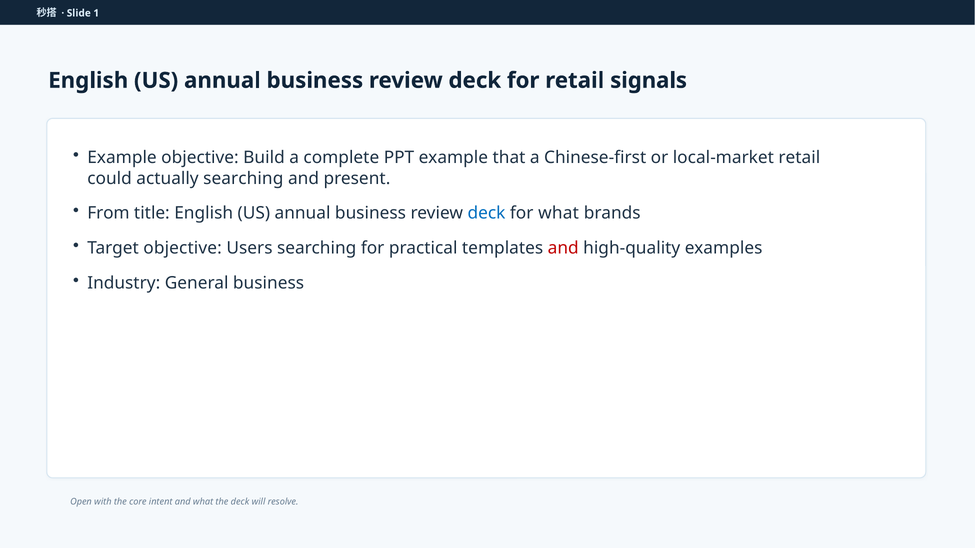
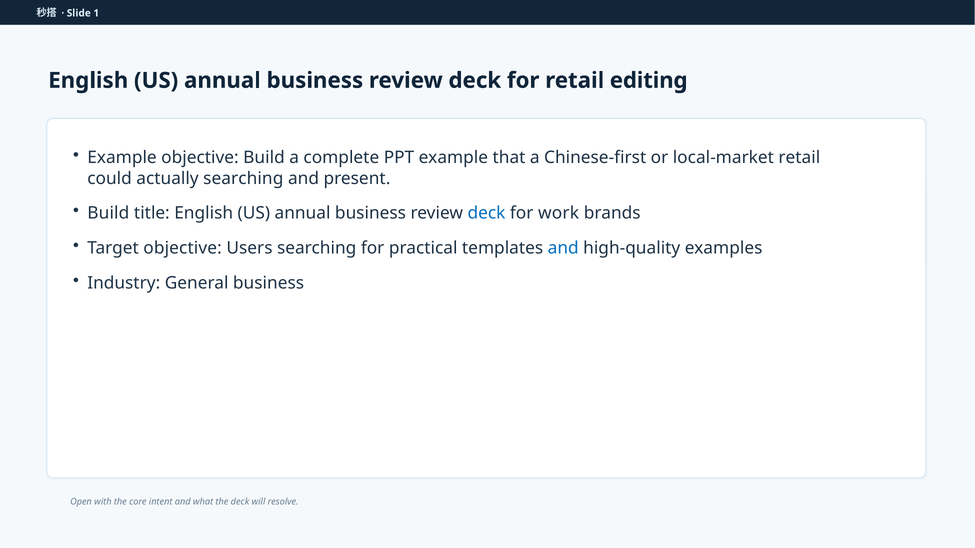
signals: signals -> editing (649, 81)
From: From -> Build (108, 213)
for what: what -> work (559, 213)
and colour: red -> blue (563, 248)
